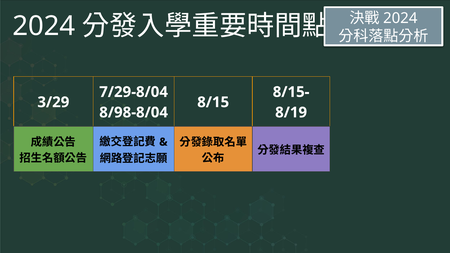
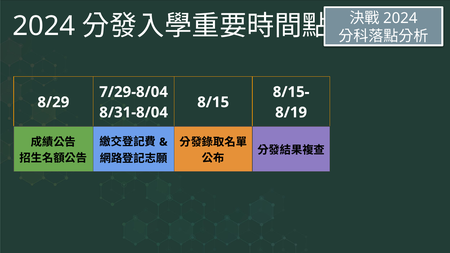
3/29: 3/29 -> 8/29 (53, 102)
8/98-8/04: 8/98-8/04 -> 8/31-8/04 (134, 113)
